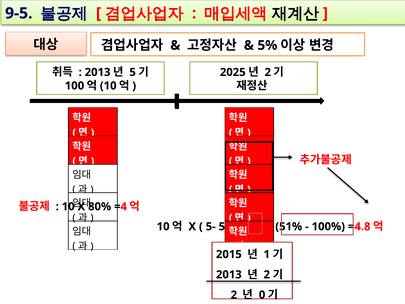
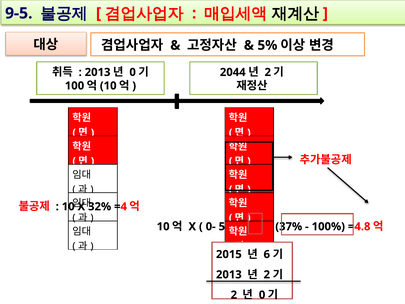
5: 5 -> 0 (133, 72)
2025: 2025 -> 2044 (233, 72)
80%: 80% -> 32% (100, 206)
5-: 5- -> 0- (211, 226)
51%: 51% -> 37% (289, 226)
1: 1 -> 6 (267, 254)
